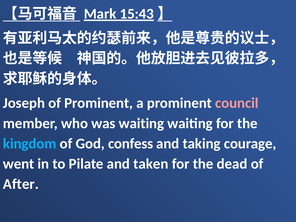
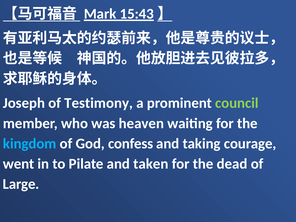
of Prominent: Prominent -> Testimony (99, 103)
council colour: pink -> light green (237, 103)
was waiting: waiting -> heaven (141, 123)
After: After -> Large (21, 184)
